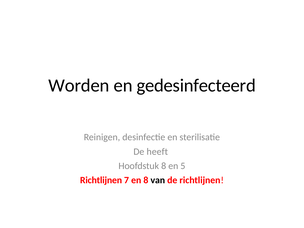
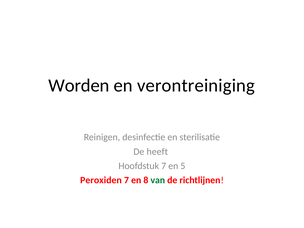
gedesinfecteerd: gedesinfecteerd -> verontreiniging (196, 85)
Hoofdstuk 8: 8 -> 7 (164, 166)
Richtlijnen: Richtlijnen -> Peroxiden (101, 180)
van colour: black -> green (158, 180)
